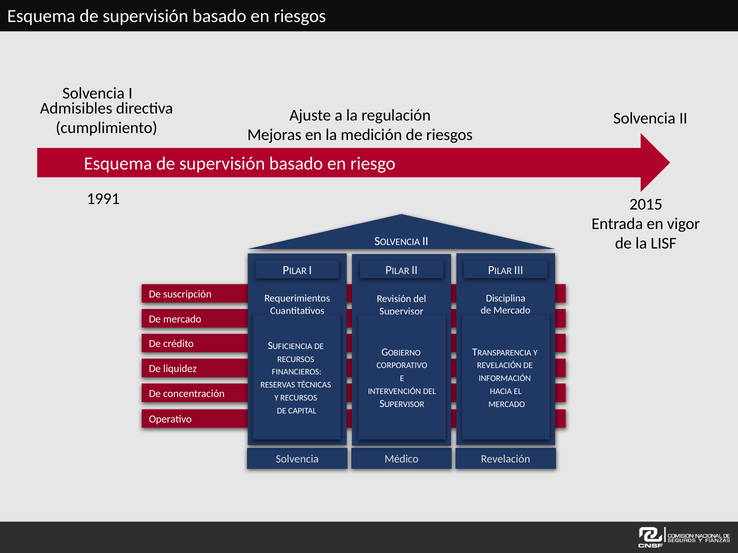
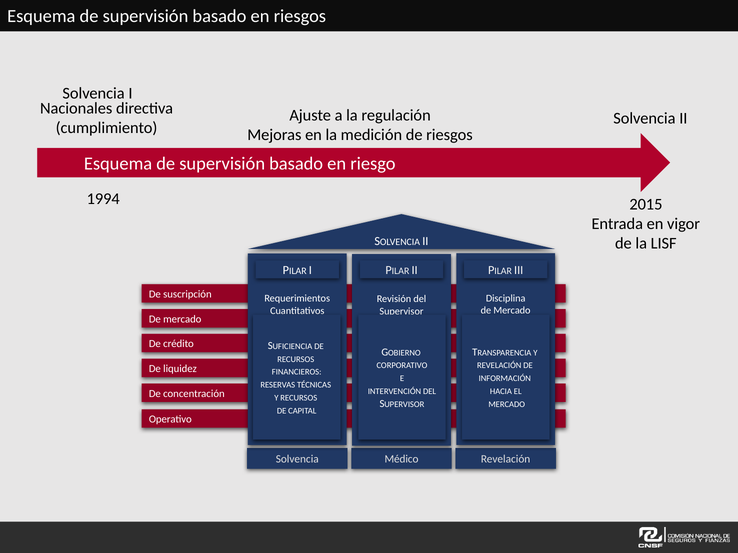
Admisibles: Admisibles -> Nacionales (76, 108)
1991: 1991 -> 1994 (103, 199)
